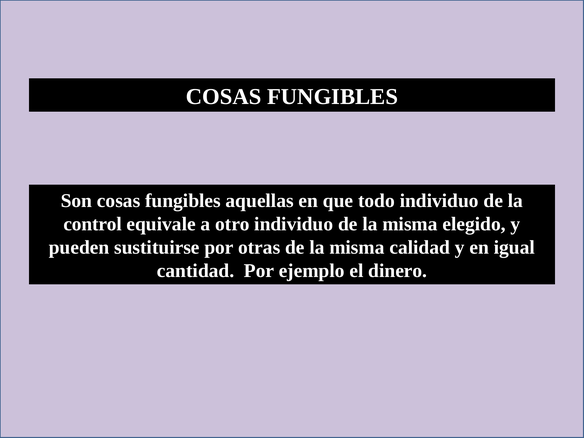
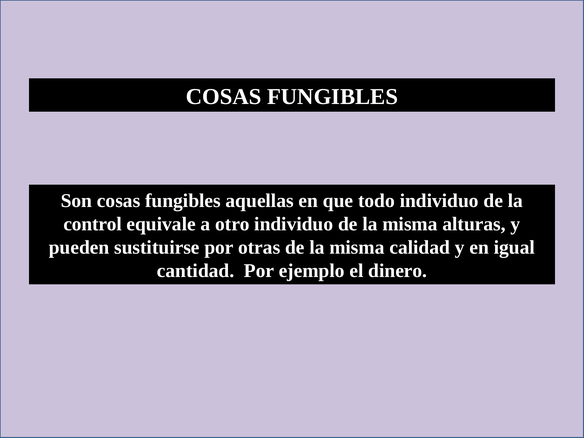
elegido: elegido -> alturas (474, 224)
